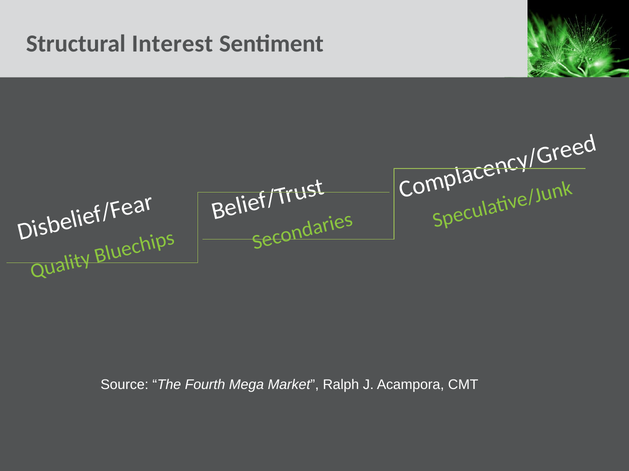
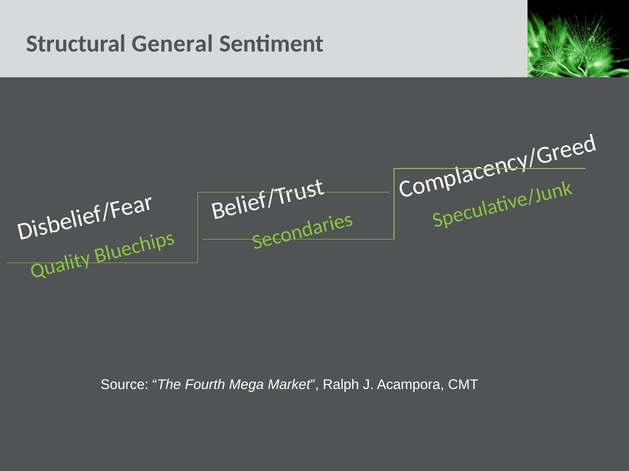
Interest: Interest -> General (172, 44)
